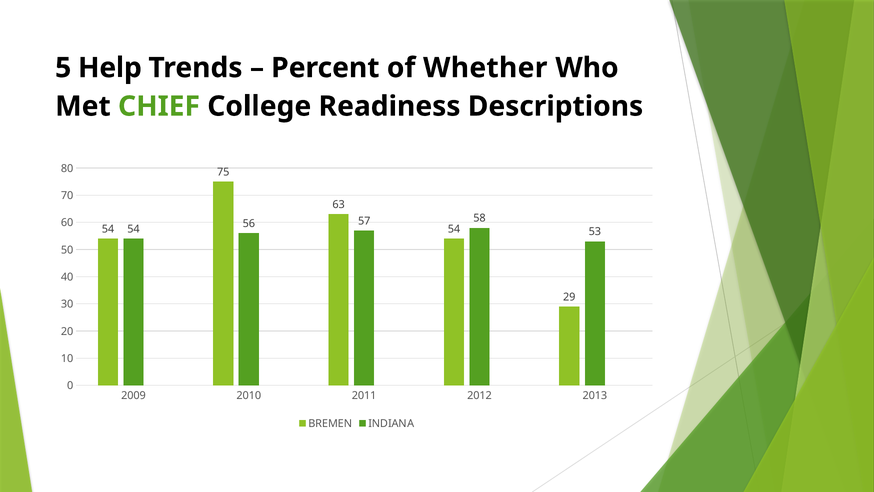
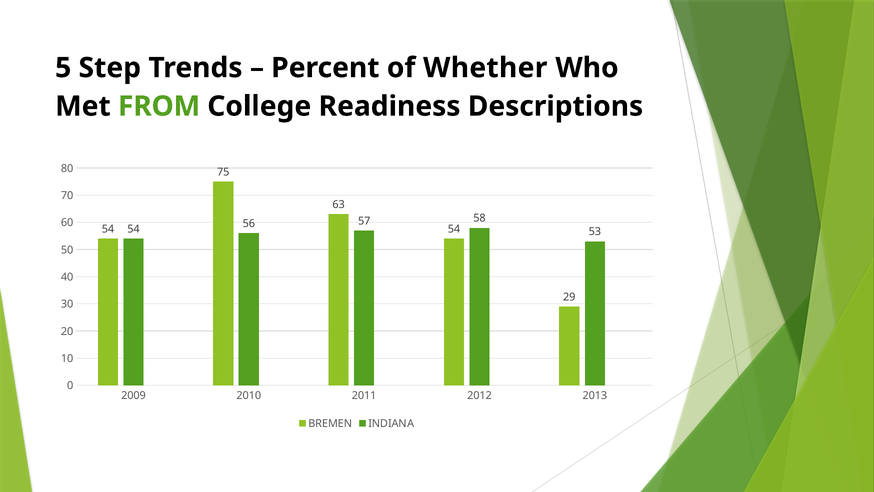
Help: Help -> Step (110, 68)
CHIEF: CHIEF -> FROM (159, 106)
